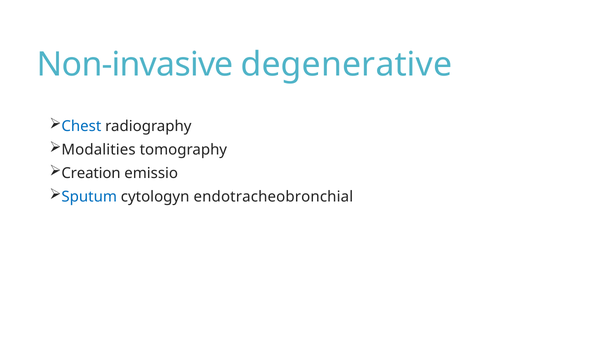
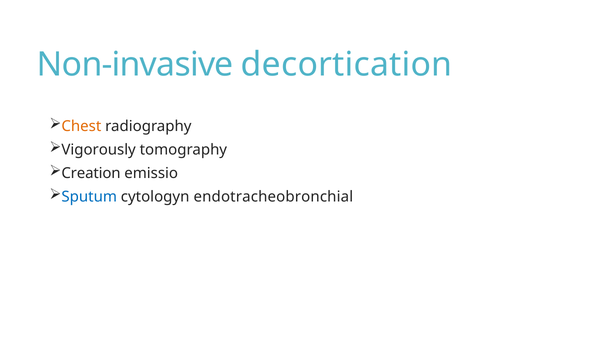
degenerative: degenerative -> decortication (347, 65)
Chest colour: blue -> orange (81, 126)
Modalities: Modalities -> Vigorously (99, 150)
